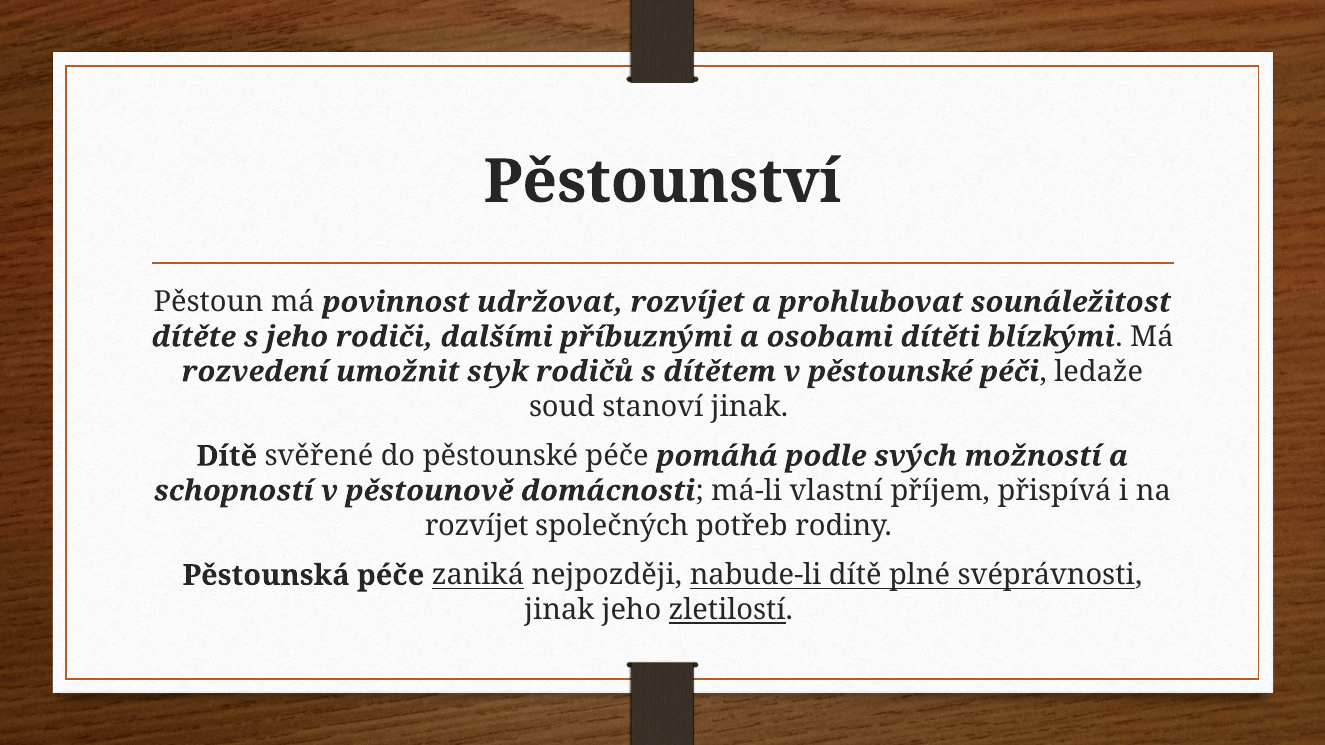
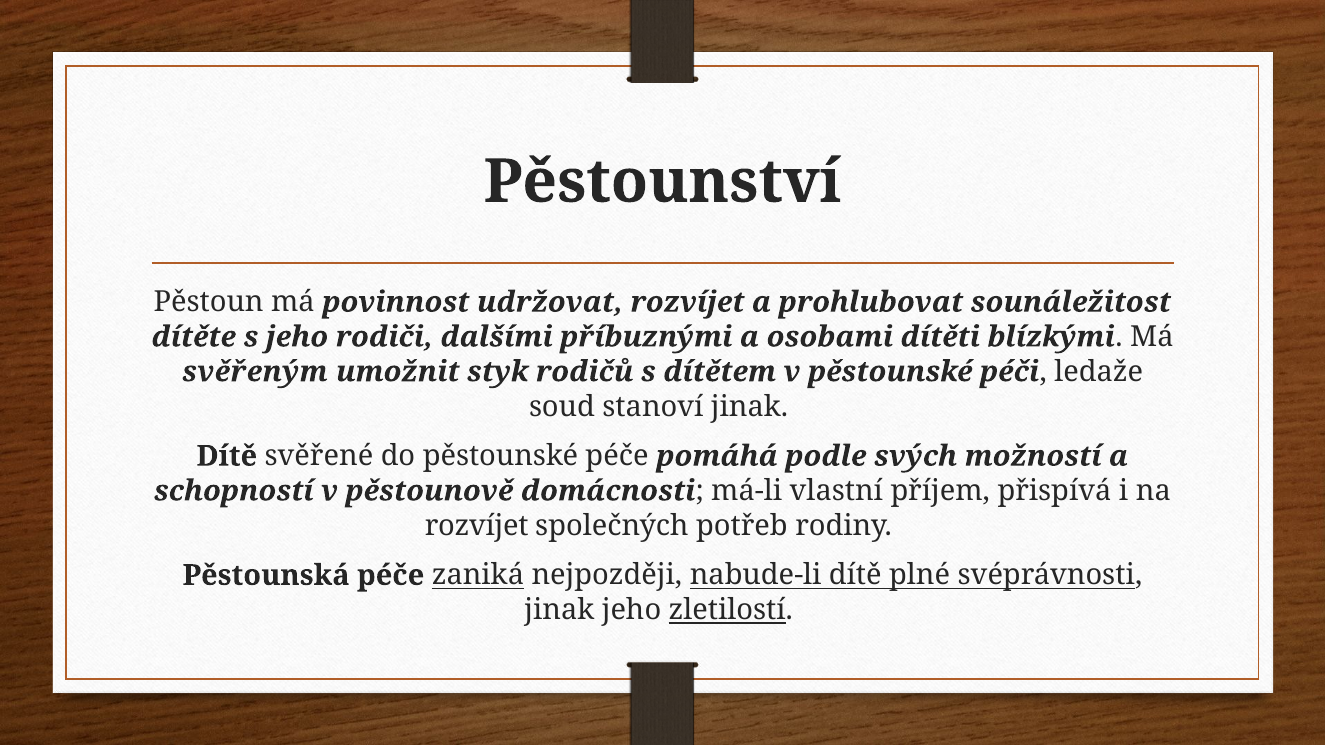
rozvedení: rozvedení -> svěřeným (255, 372)
